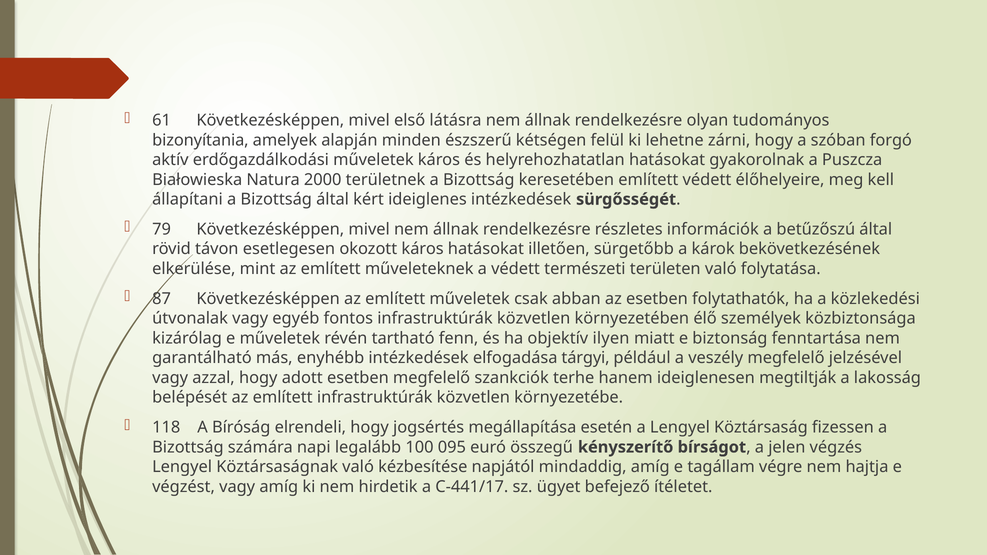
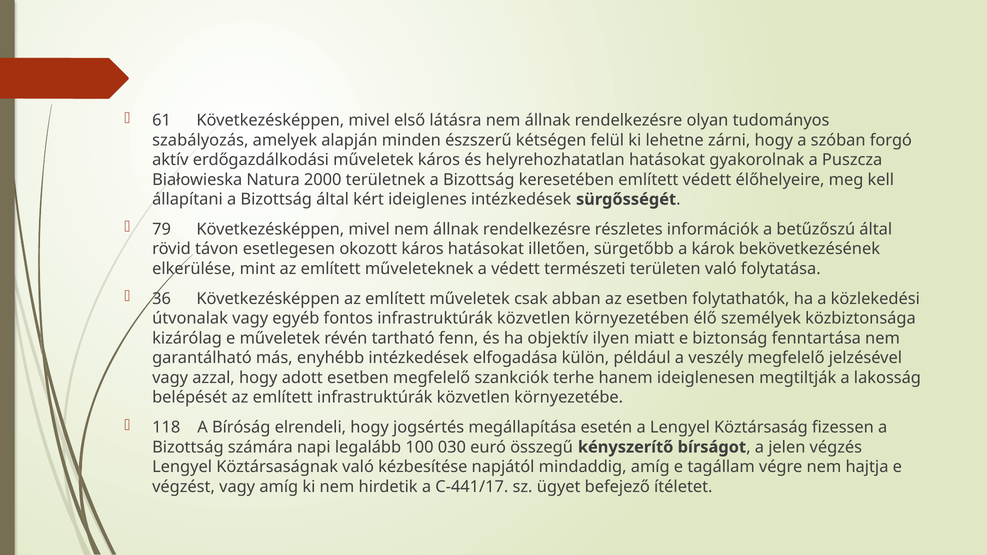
bizonyítania: bizonyítania -> szabályozás (200, 140)
87: 87 -> 36 (162, 299)
tárgyi: tárgyi -> külön (585, 358)
095: 095 -> 030 (452, 447)
